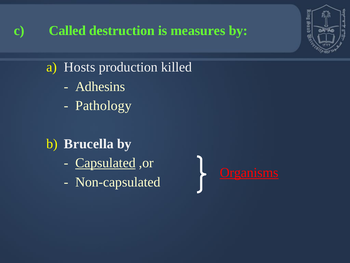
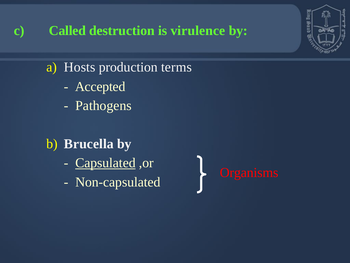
measures: measures -> virulence (198, 31)
killed: killed -> terms (176, 67)
Adhesins: Adhesins -> Accepted (100, 86)
Pathology: Pathology -> Pathogens (104, 105)
Organisms underline: present -> none (249, 172)
